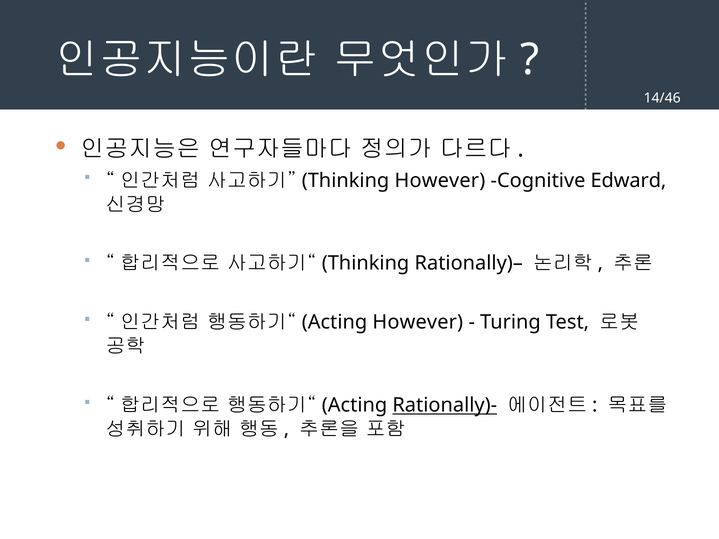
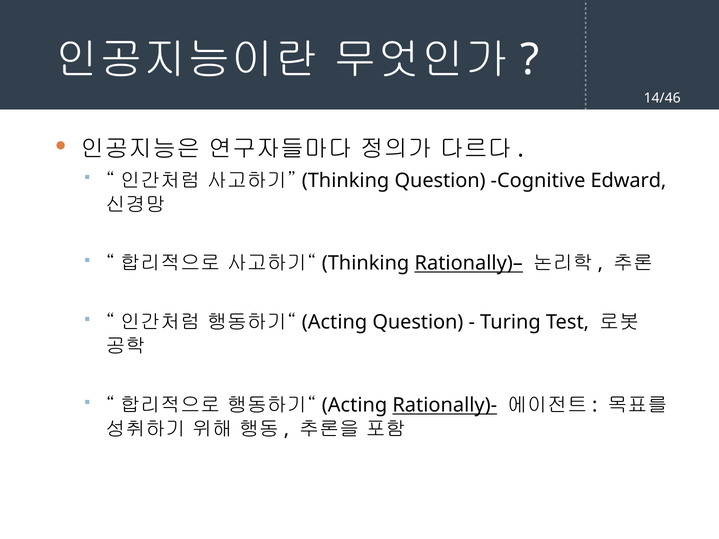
However: However -> Question (440, 181)
Rationally)– underline: none -> present (469, 264)
However: However -> Question (418, 323)
